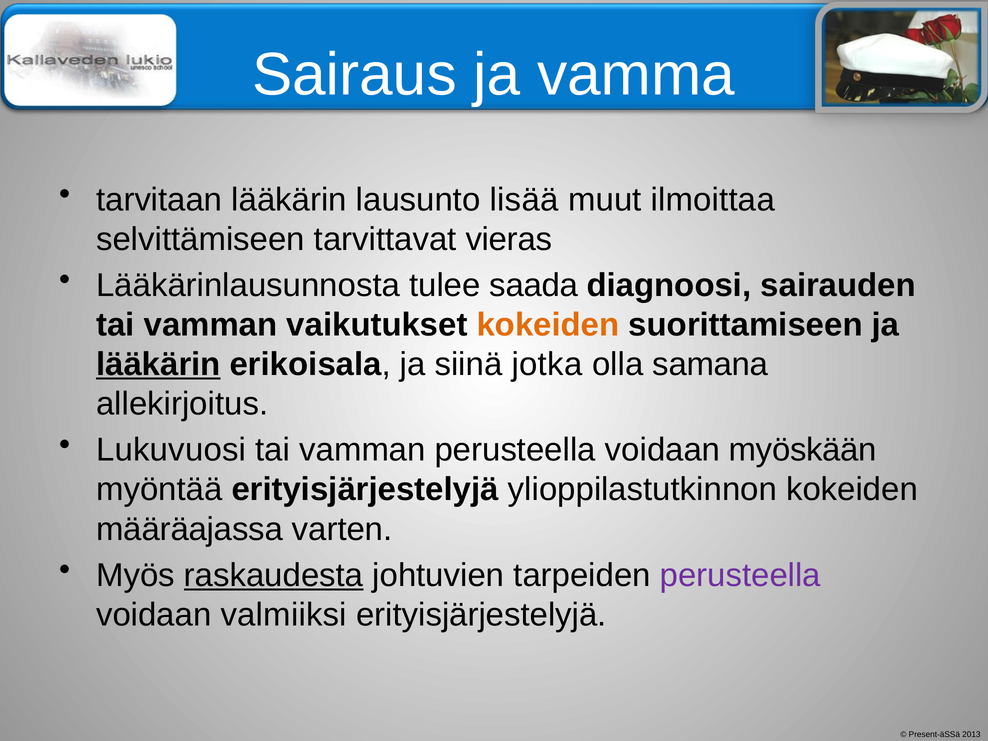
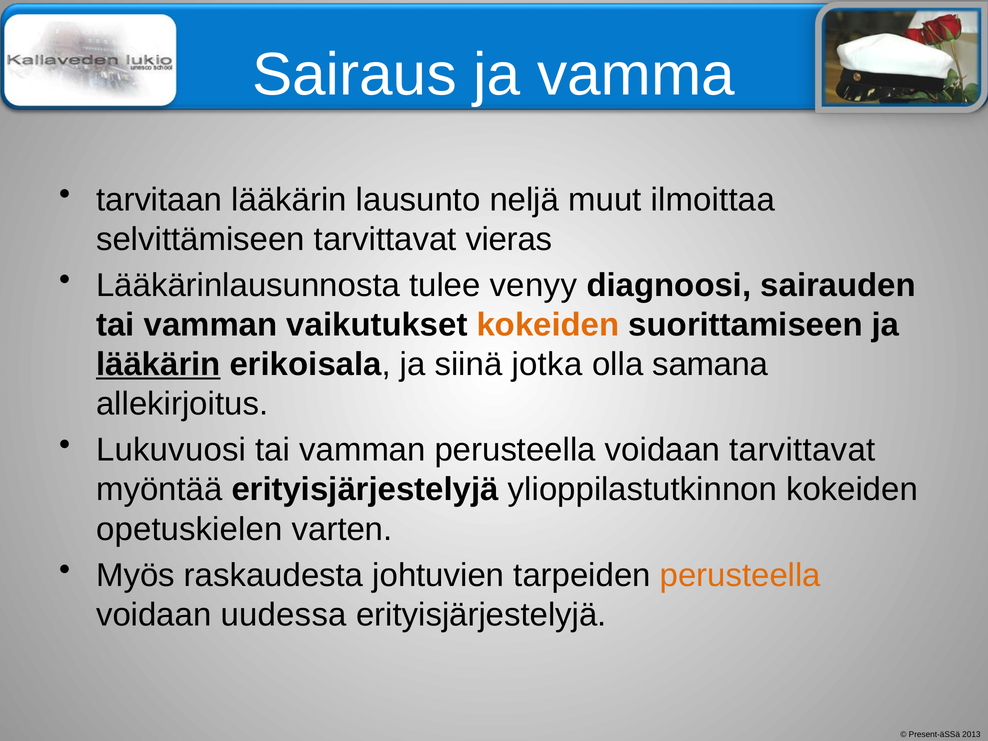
lisää: lisää -> neljä (524, 200)
saada: saada -> venyy (533, 285)
voidaan myöskään: myöskään -> tarvittavat (802, 450)
määräajassa: määräajassa -> opetuskielen (189, 529)
raskaudesta underline: present -> none (274, 575)
perusteella colour: purple -> orange (740, 575)
valmiiksi: valmiiksi -> uudessa (284, 615)
